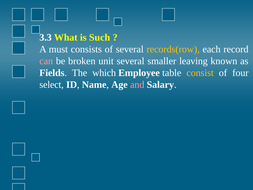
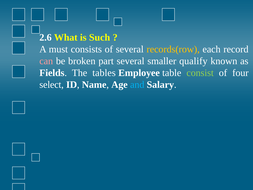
3.3: 3.3 -> 2.6 (46, 37)
unit: unit -> part (106, 61)
leaving: leaving -> qualify (193, 61)
which: which -> tables (104, 73)
consist colour: yellow -> light green (200, 73)
and colour: pink -> light blue (137, 85)
